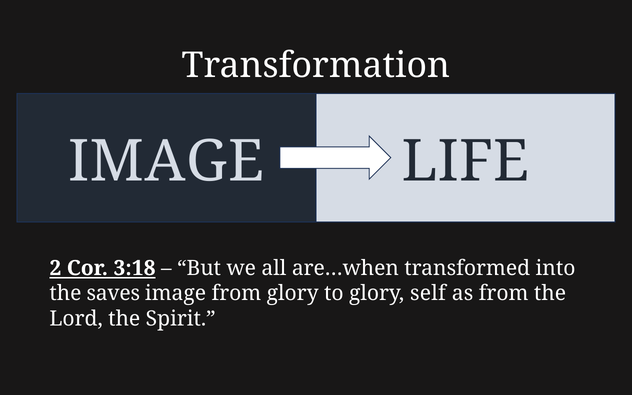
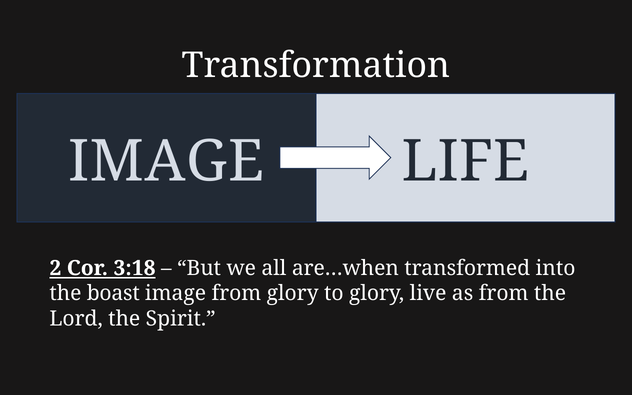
saves: saves -> boast (113, 293)
self: self -> live (428, 293)
